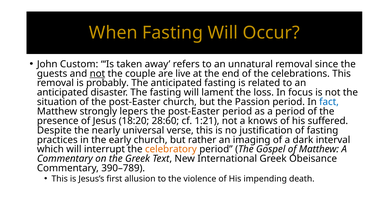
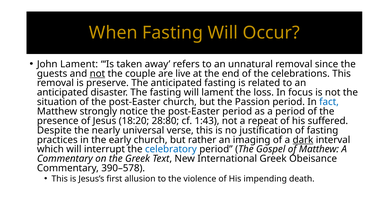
John Custom: Custom -> Lament (79, 64)
probably: probably -> preserve (107, 83)
lepers: lepers -> notice (134, 111)
28:60: 28:60 -> 28:80 (165, 121)
1:21: 1:21 -> 1:43 (207, 121)
knows: knows -> repeat (263, 121)
dark underline: none -> present (303, 140)
celebratory colour: orange -> blue (171, 149)
390–789: 390–789 -> 390–578 (123, 168)
